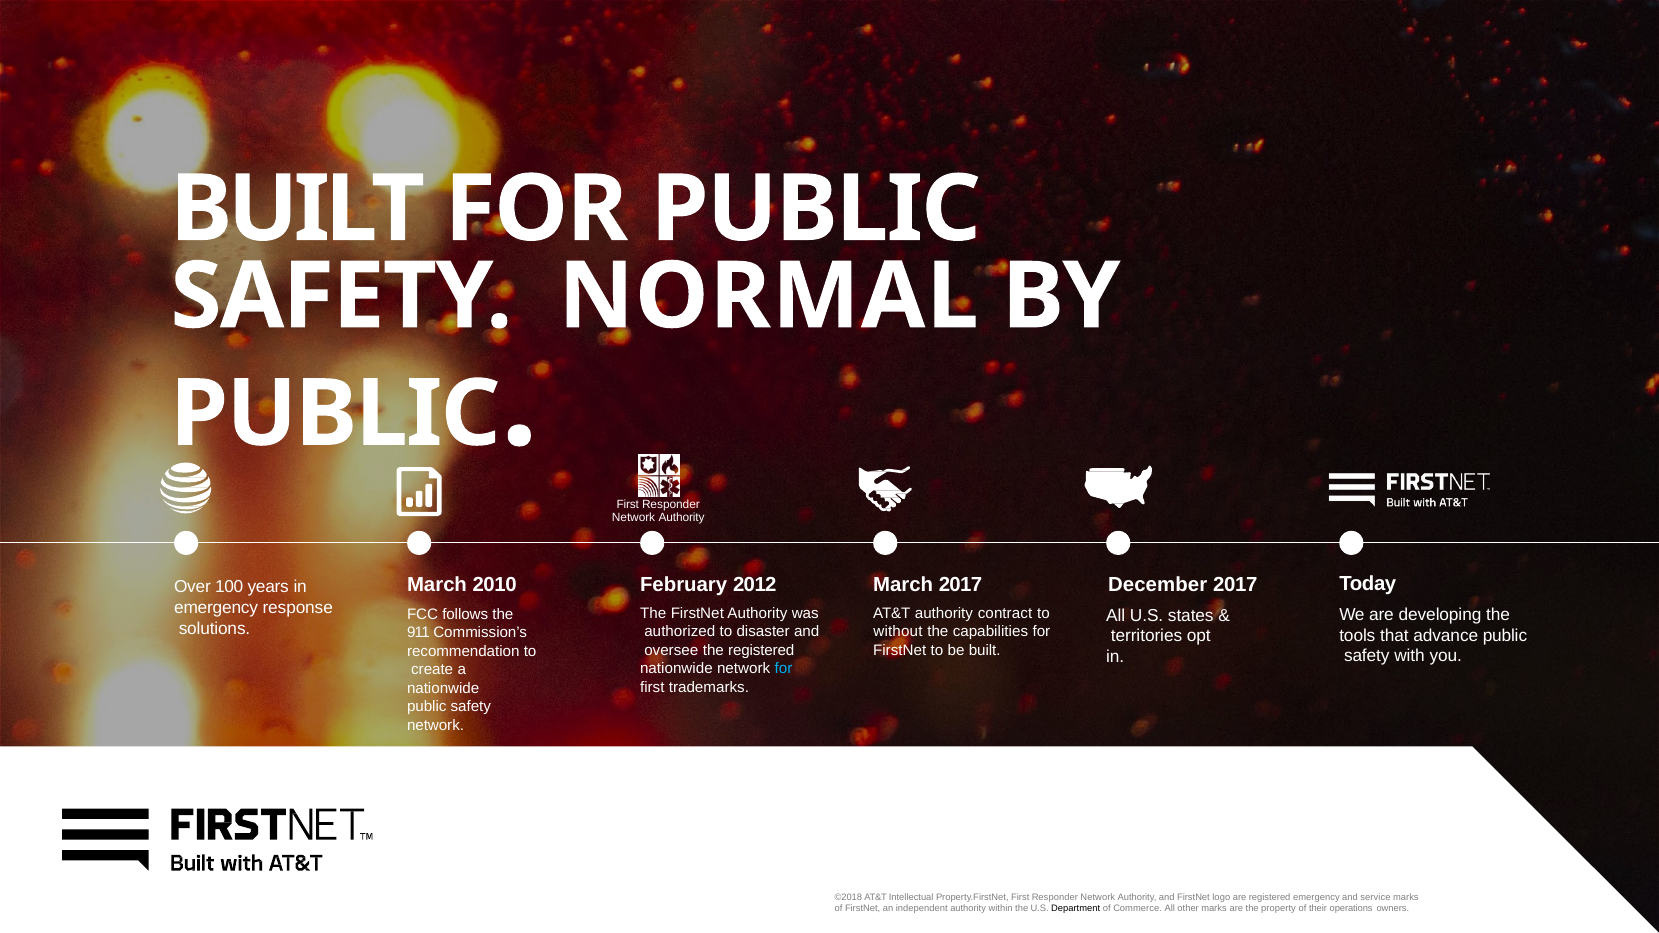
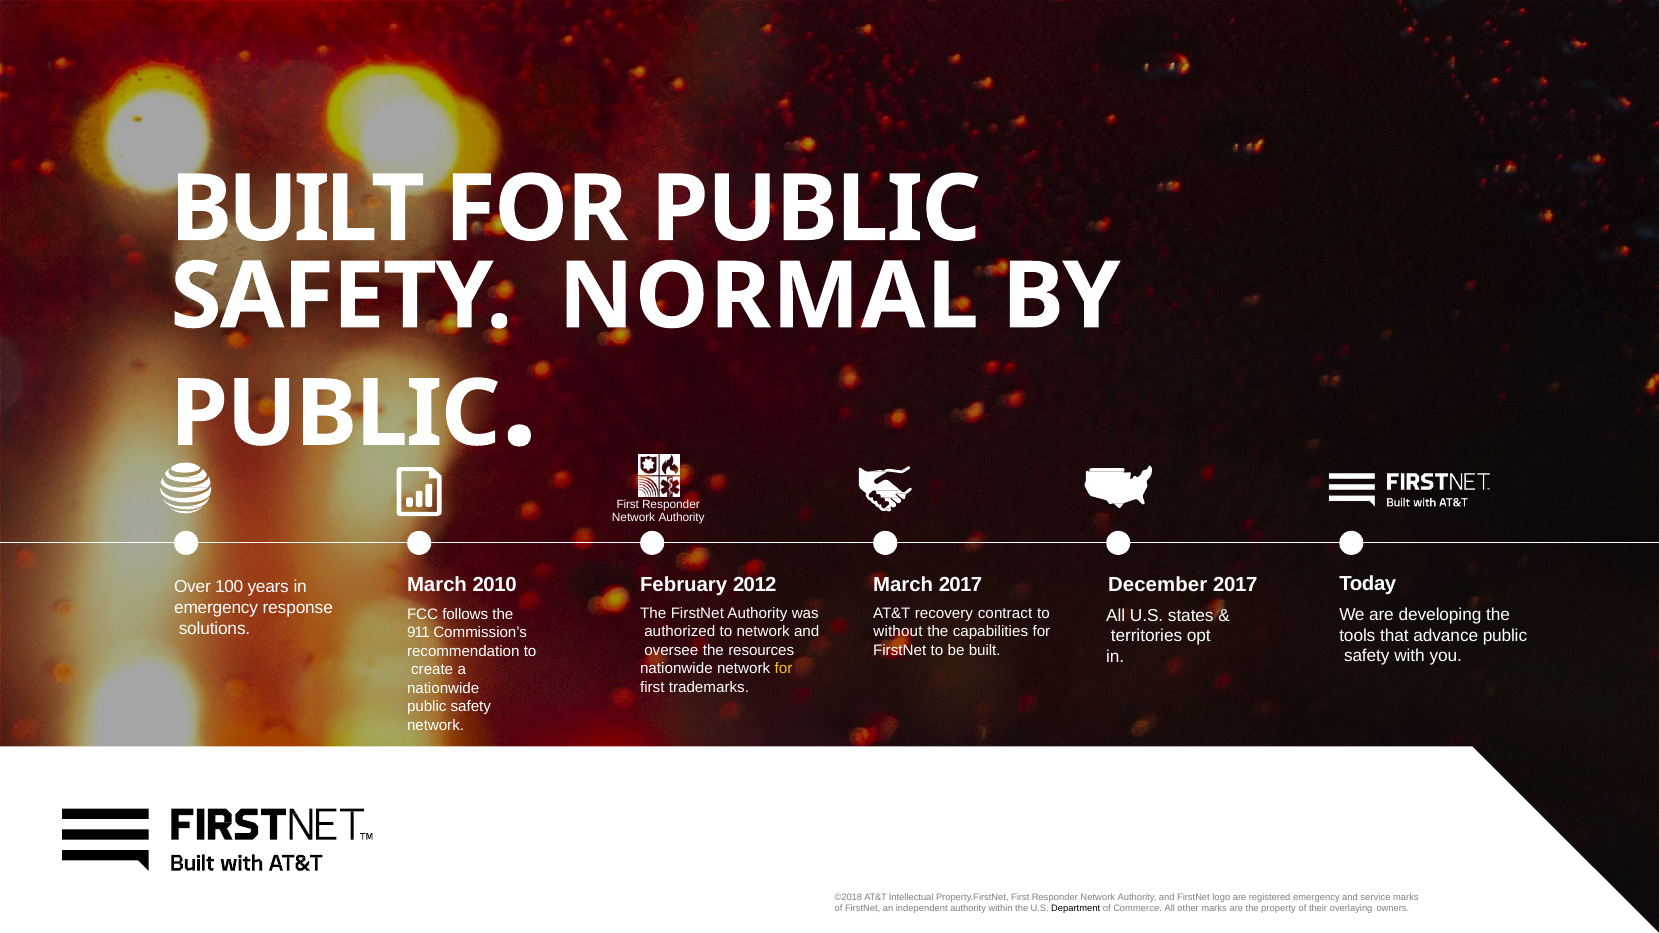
AT&T authority: authority -> recovery (944, 613)
to disaster: disaster -> network (763, 632)
the registered: registered -> resources (761, 651)
for colour: light blue -> yellow (783, 669)
operations: operations -> overlaying (1351, 909)
